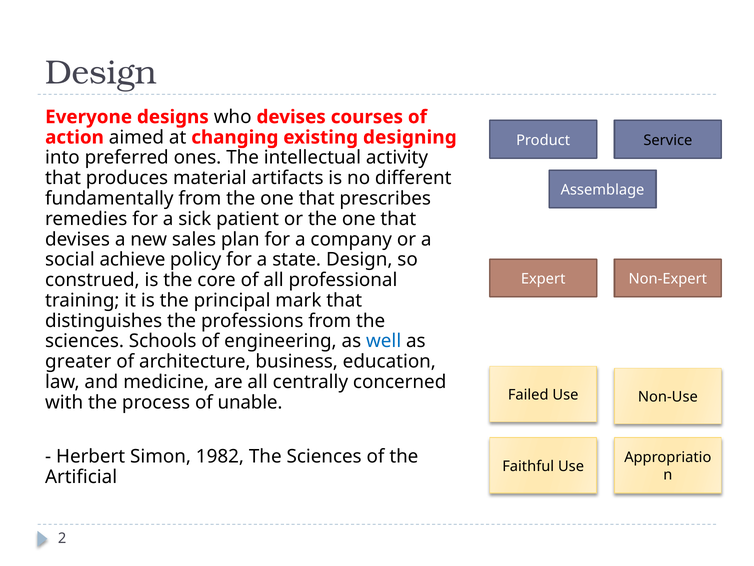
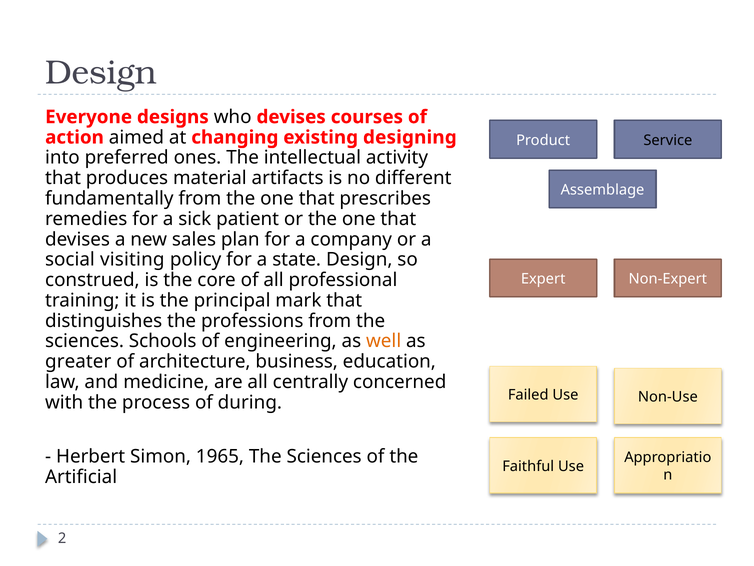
achieve: achieve -> visiting (132, 259)
well colour: blue -> orange (384, 341)
unable: unable -> during (250, 402)
1982: 1982 -> 1965 (220, 456)
